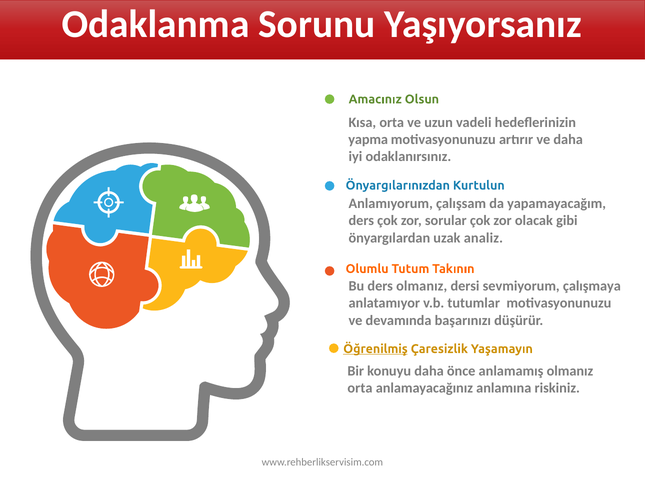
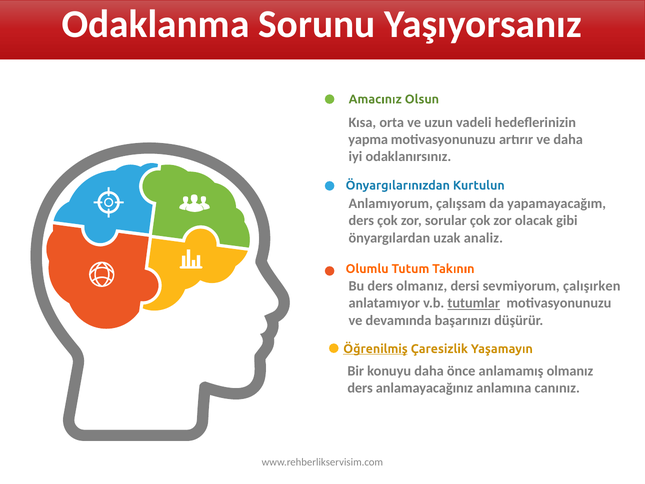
çalışmaya: çalışmaya -> çalışırken (592, 286)
tutumlar underline: none -> present (474, 303)
orta: orta -> ders (360, 388)
riskiniz: riskiniz -> canınız (557, 388)
